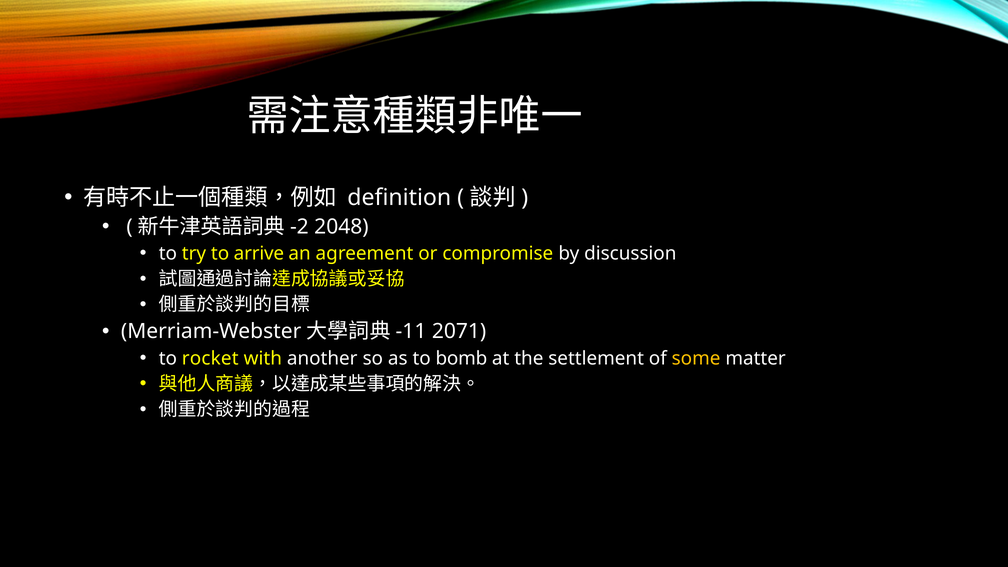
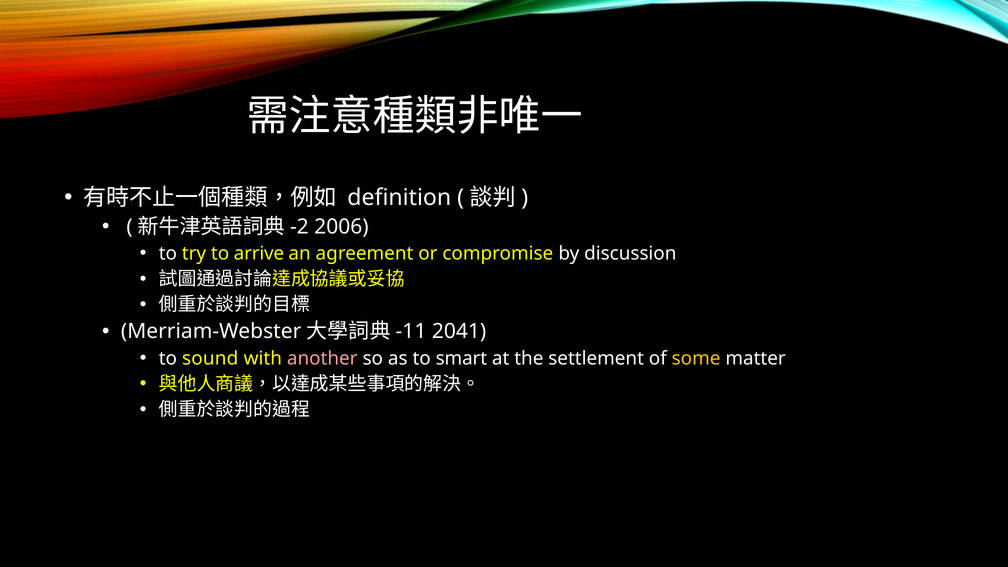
2048: 2048 -> 2006 (341, 227)
2071: 2071 -> 2041 (459, 332)
rocket: rocket -> sound (210, 358)
another colour: white -> pink (322, 358)
bomb: bomb -> smart (461, 358)
